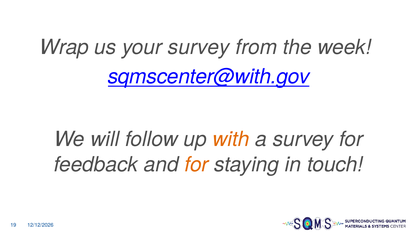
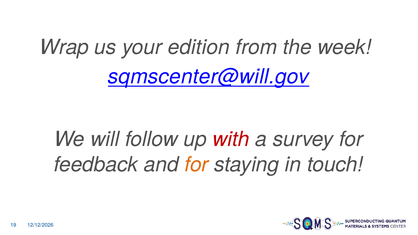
your survey: survey -> edition (199, 47)
sqmscenter@with.gov: sqmscenter@with.gov -> sqmscenter@will.gov (209, 77)
with colour: orange -> red (231, 139)
